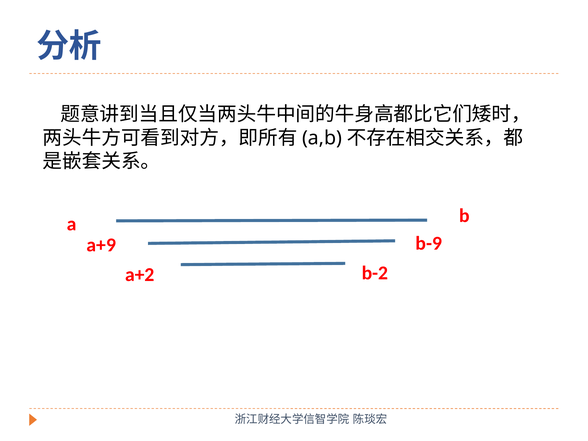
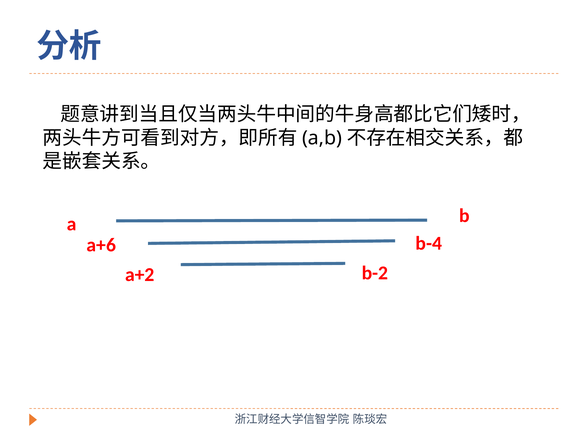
b-9: b-9 -> b-4 (429, 243)
a+9: a+9 -> a+6 (101, 245)
